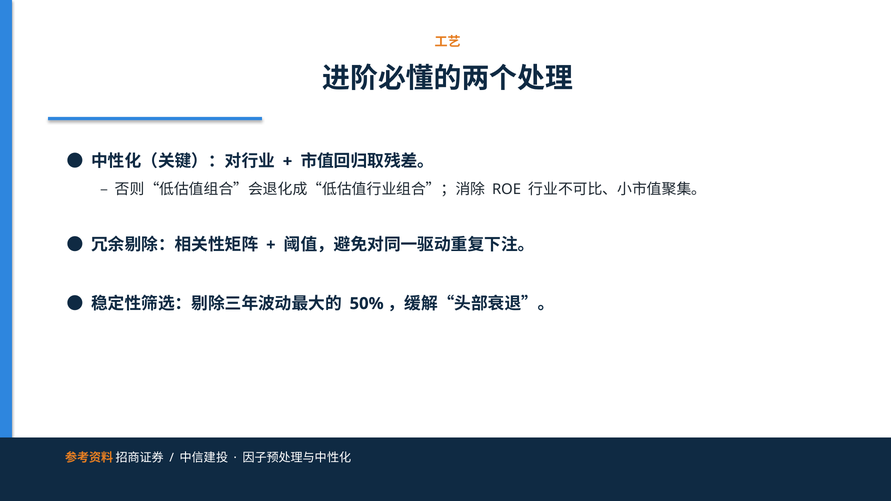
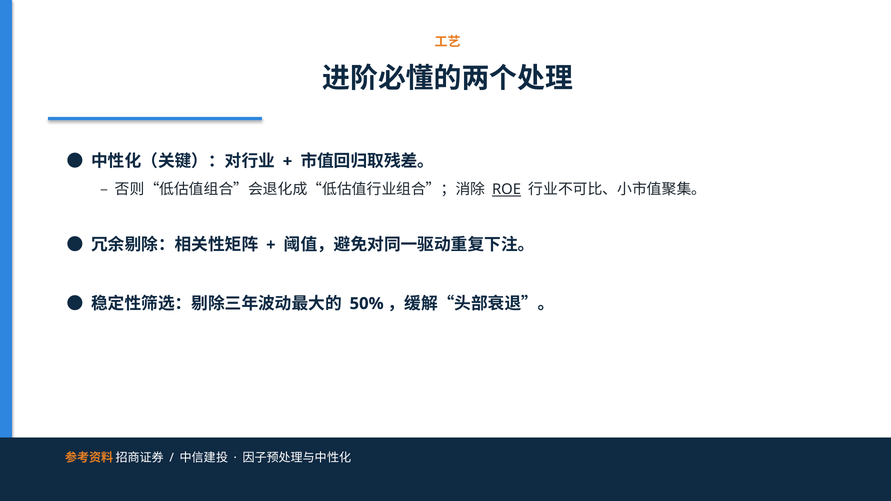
ROE underline: none -> present (507, 190)
